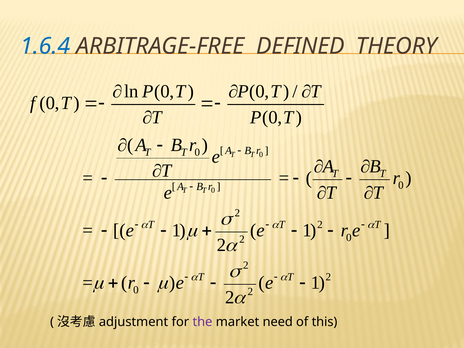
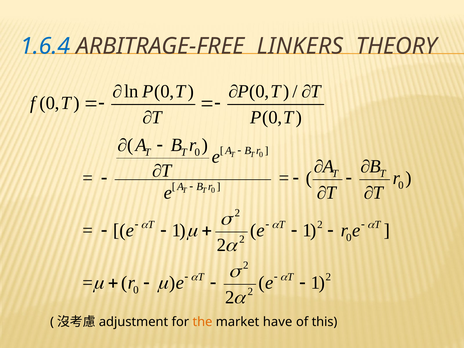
DEFINED: DEFINED -> LINKERS (300, 46)
the colour: purple -> orange (202, 322)
need: need -> have (278, 322)
